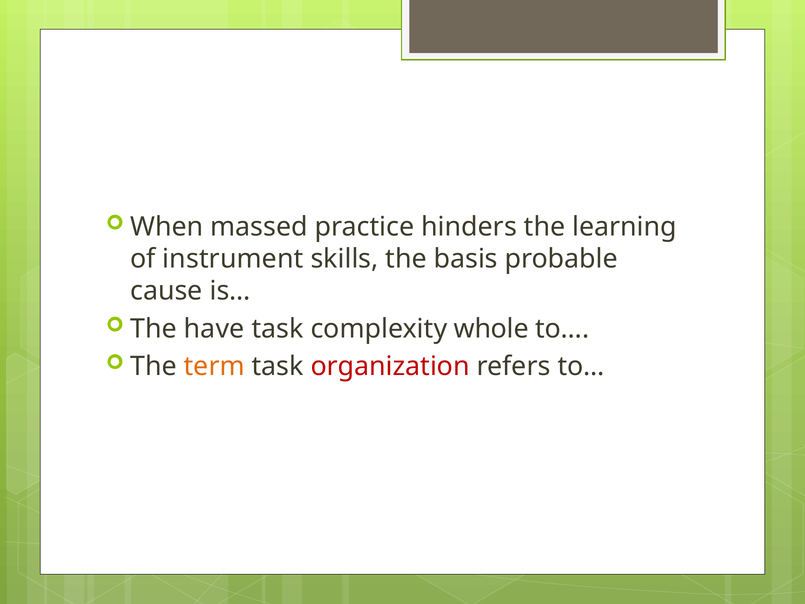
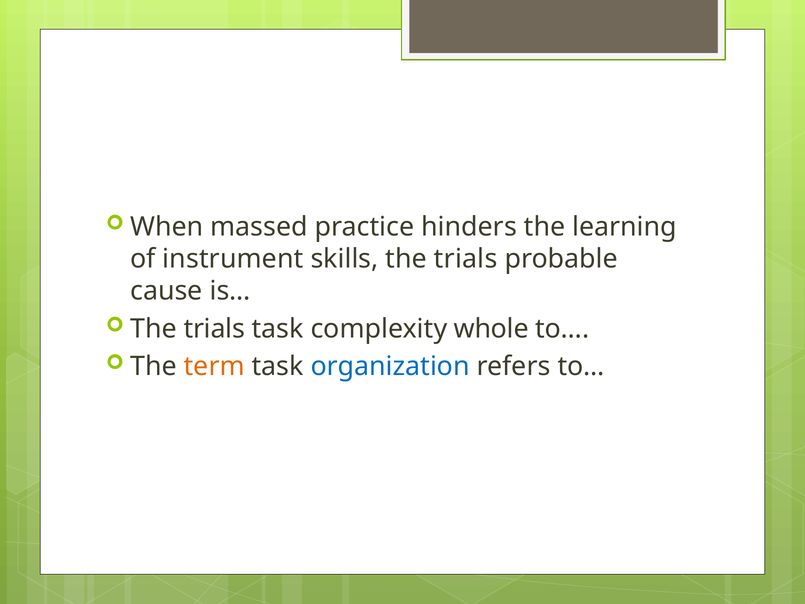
skills the basis: basis -> trials (466, 259)
have: have -> trials (214, 329)
organization colour: red -> blue (390, 366)
